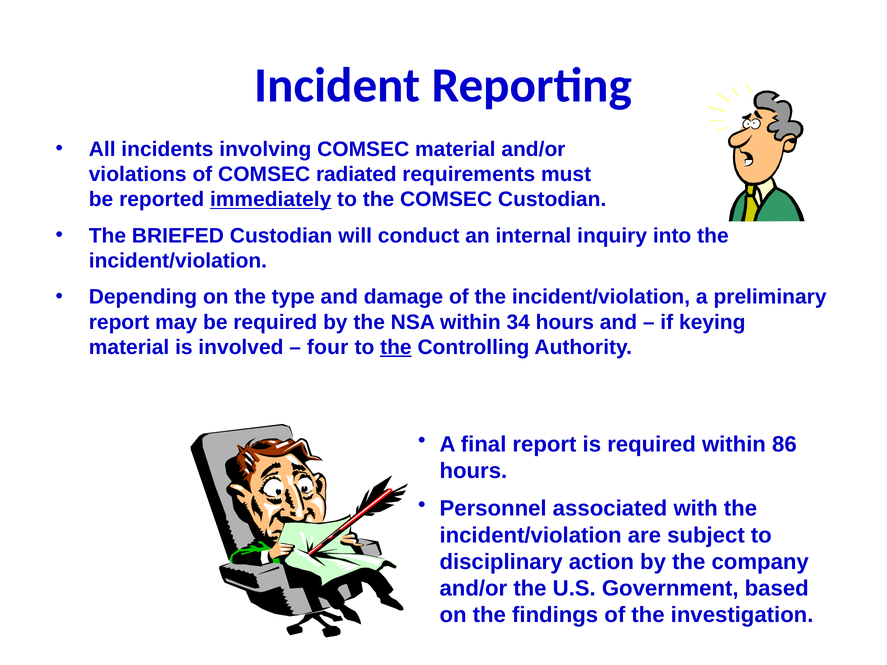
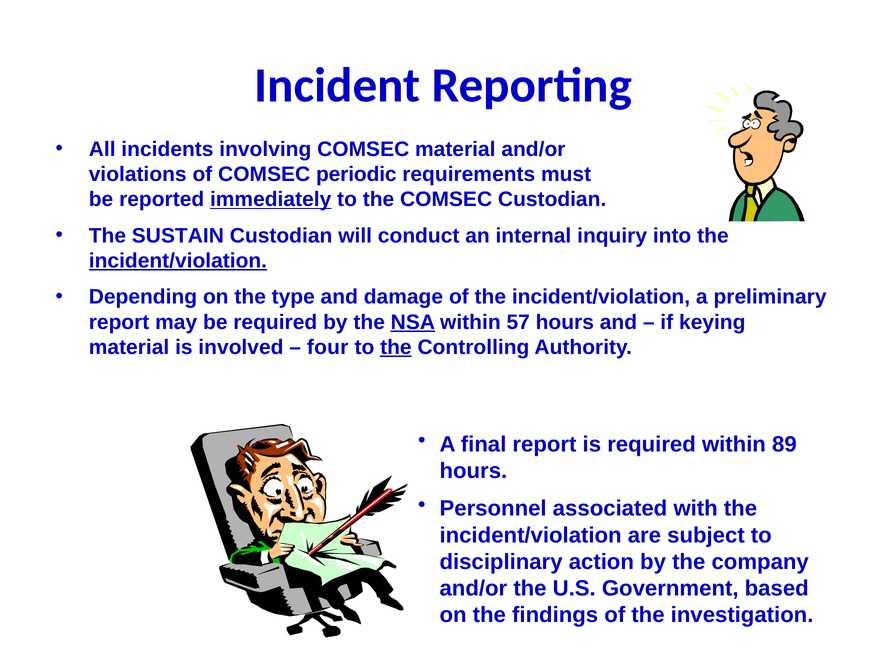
radiated: radiated -> periodic (356, 174)
BRIEFED: BRIEFED -> SUSTAIN (178, 236)
incident/violation underline: none -> present (178, 261)
NSA underline: none -> present (413, 322)
34: 34 -> 57 (518, 322)
86: 86 -> 89 (784, 444)
